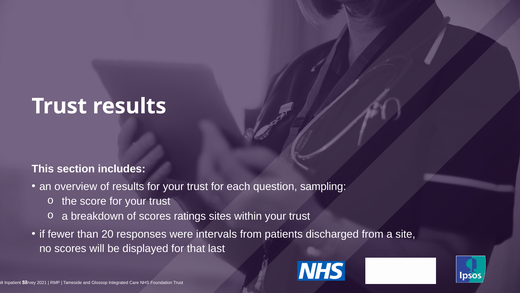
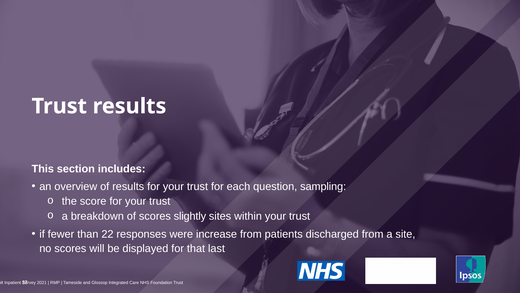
ratings: ratings -> slightly (190, 216)
20: 20 -> 22 (107, 234)
intervals: intervals -> increase (217, 234)
